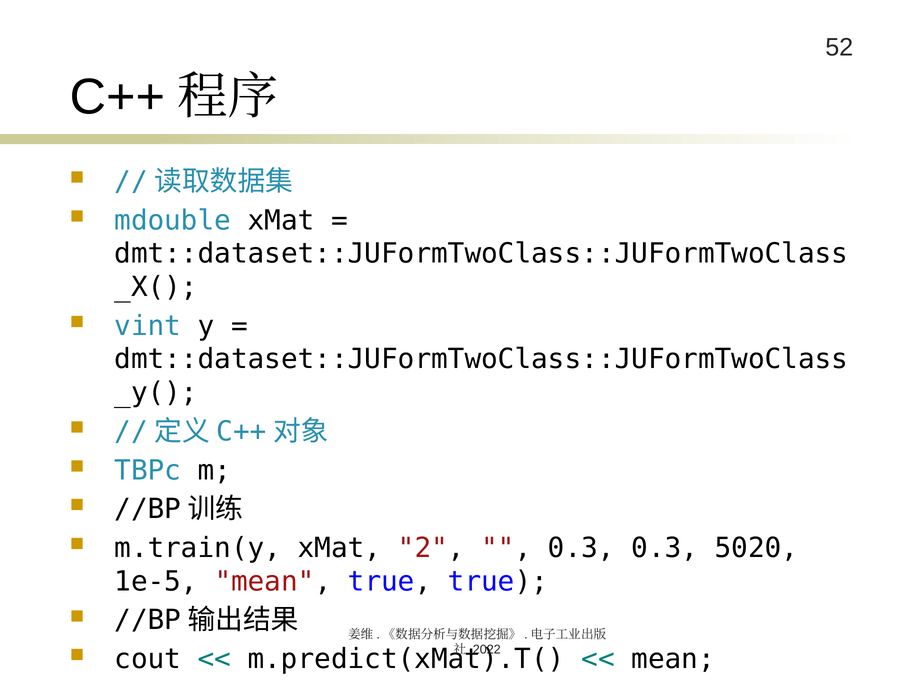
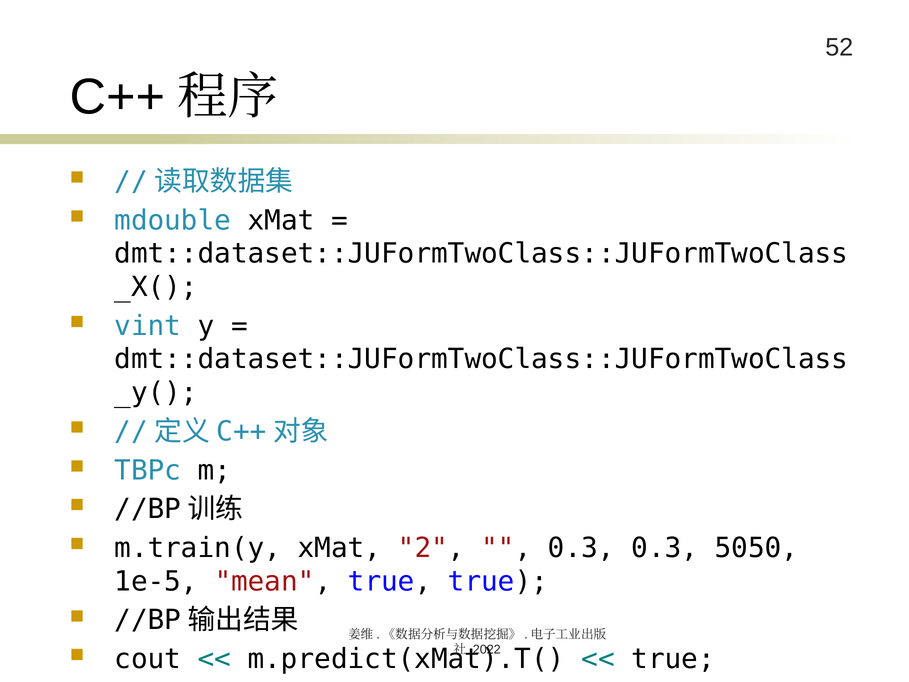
5020: 5020 -> 5050 (756, 548)
mean: mean -> true (673, 659)
